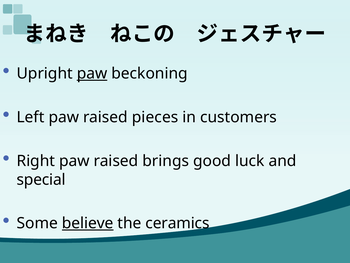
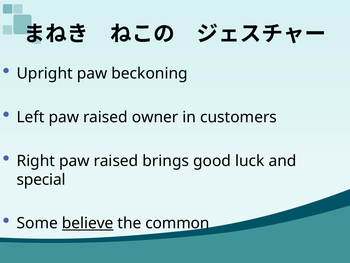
paw underline: present -> none (92, 73)
pieces: pieces -> owner (155, 117)
ceramics: ceramics -> common (177, 223)
